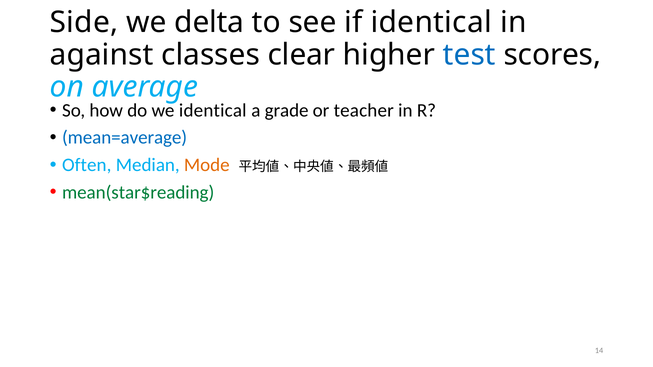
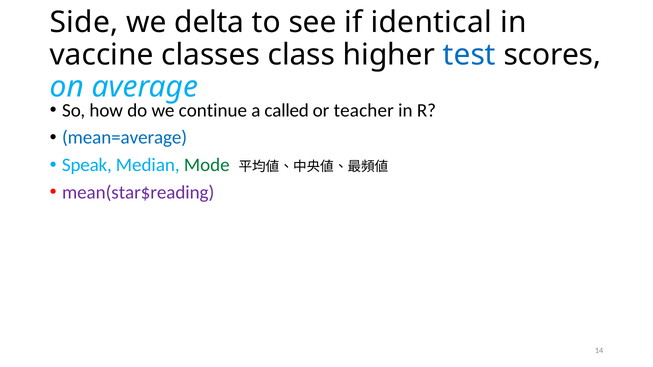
against: against -> vaccine (102, 55)
clear: clear -> class (301, 55)
we identical: identical -> continue (213, 110)
grade: grade -> called (287, 110)
Often: Often -> Speak (87, 165)
Mode colour: orange -> green (207, 165)
mean(star$reading colour: green -> purple (138, 193)
